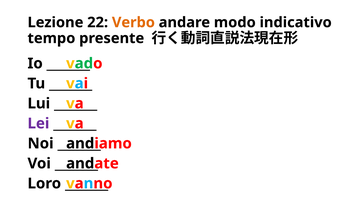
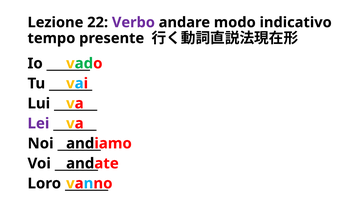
Verbo colour: orange -> purple (133, 22)
